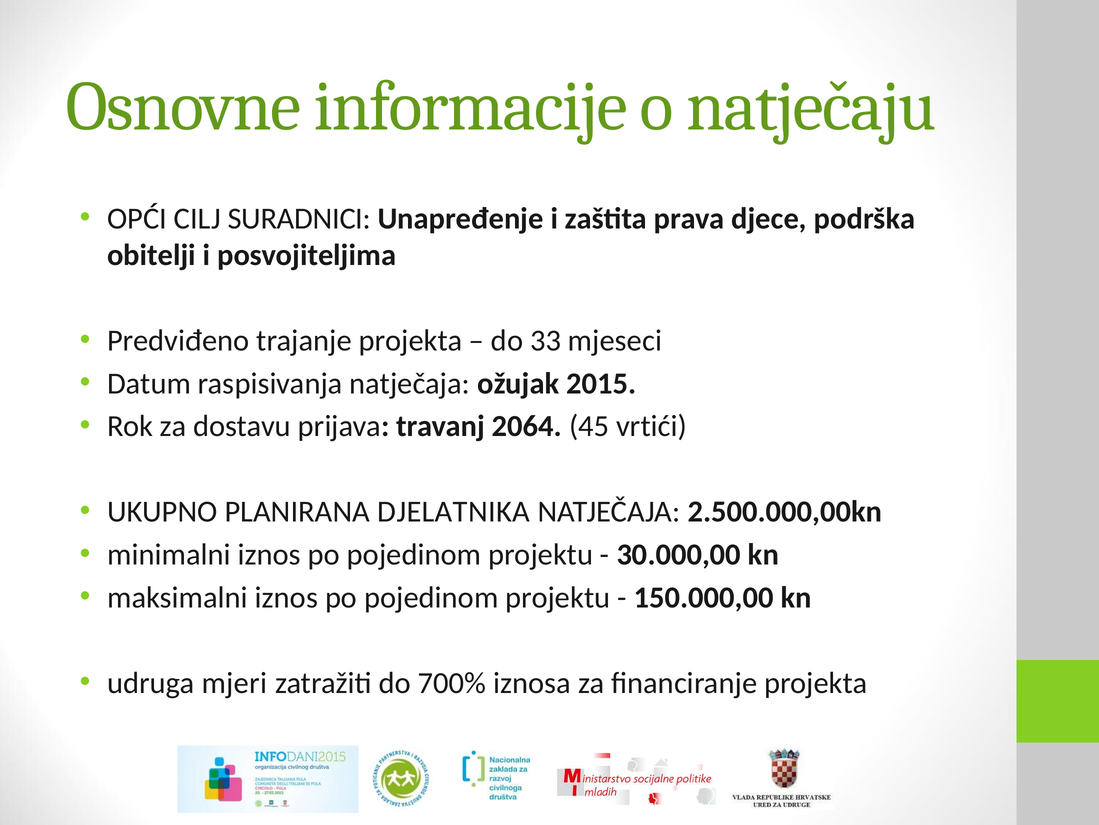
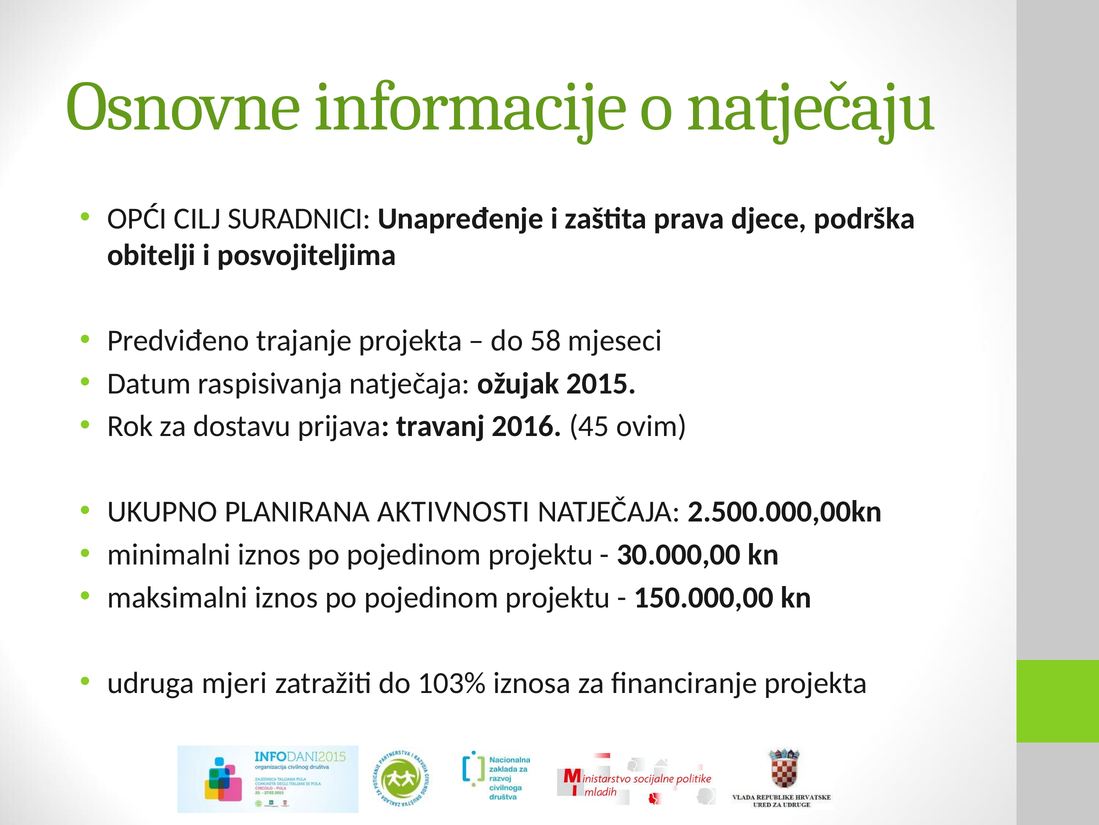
33: 33 -> 58 (546, 340)
2064: 2064 -> 2016 (527, 426)
vrtići: vrtići -> ovim (652, 426)
DJELATNIKA: DJELATNIKA -> AKTIVNOSTI (454, 511)
700%: 700% -> 103% (452, 682)
